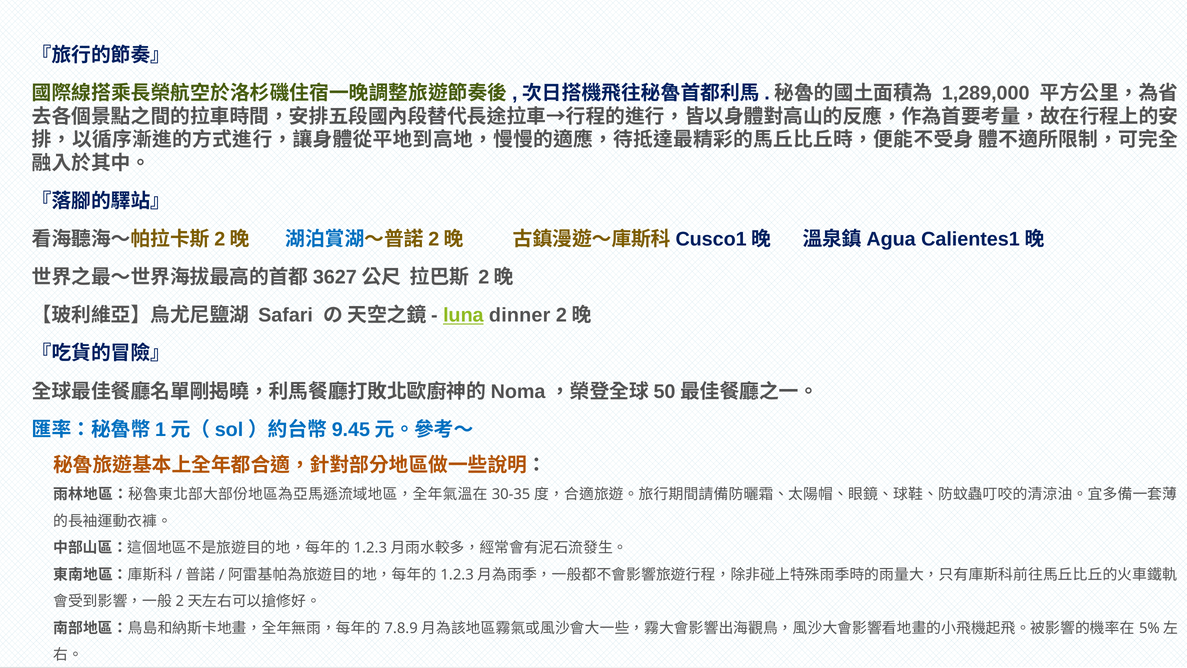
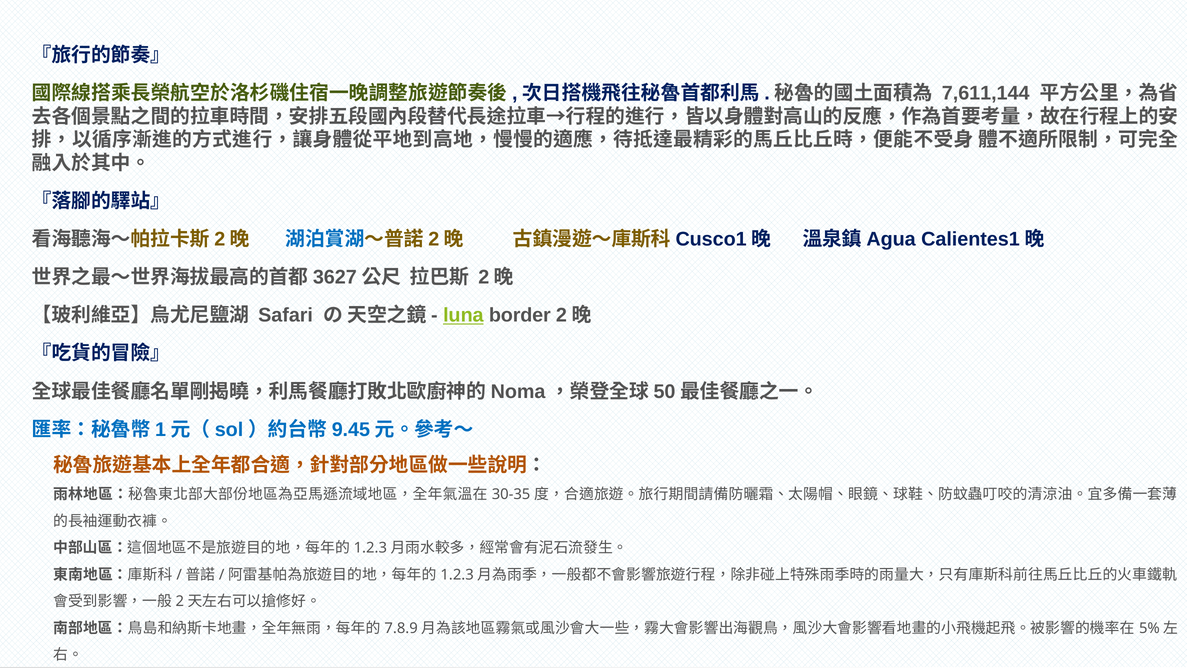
1,289,000: 1,289,000 -> 7,611,144 (986, 93)
dinner: dinner -> border (520, 315)
